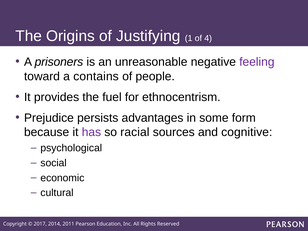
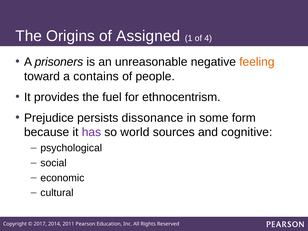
Justifying: Justifying -> Assigned (148, 36)
feeling colour: purple -> orange (257, 62)
advantages: advantages -> dissonance (152, 118)
racial: racial -> world (135, 132)
